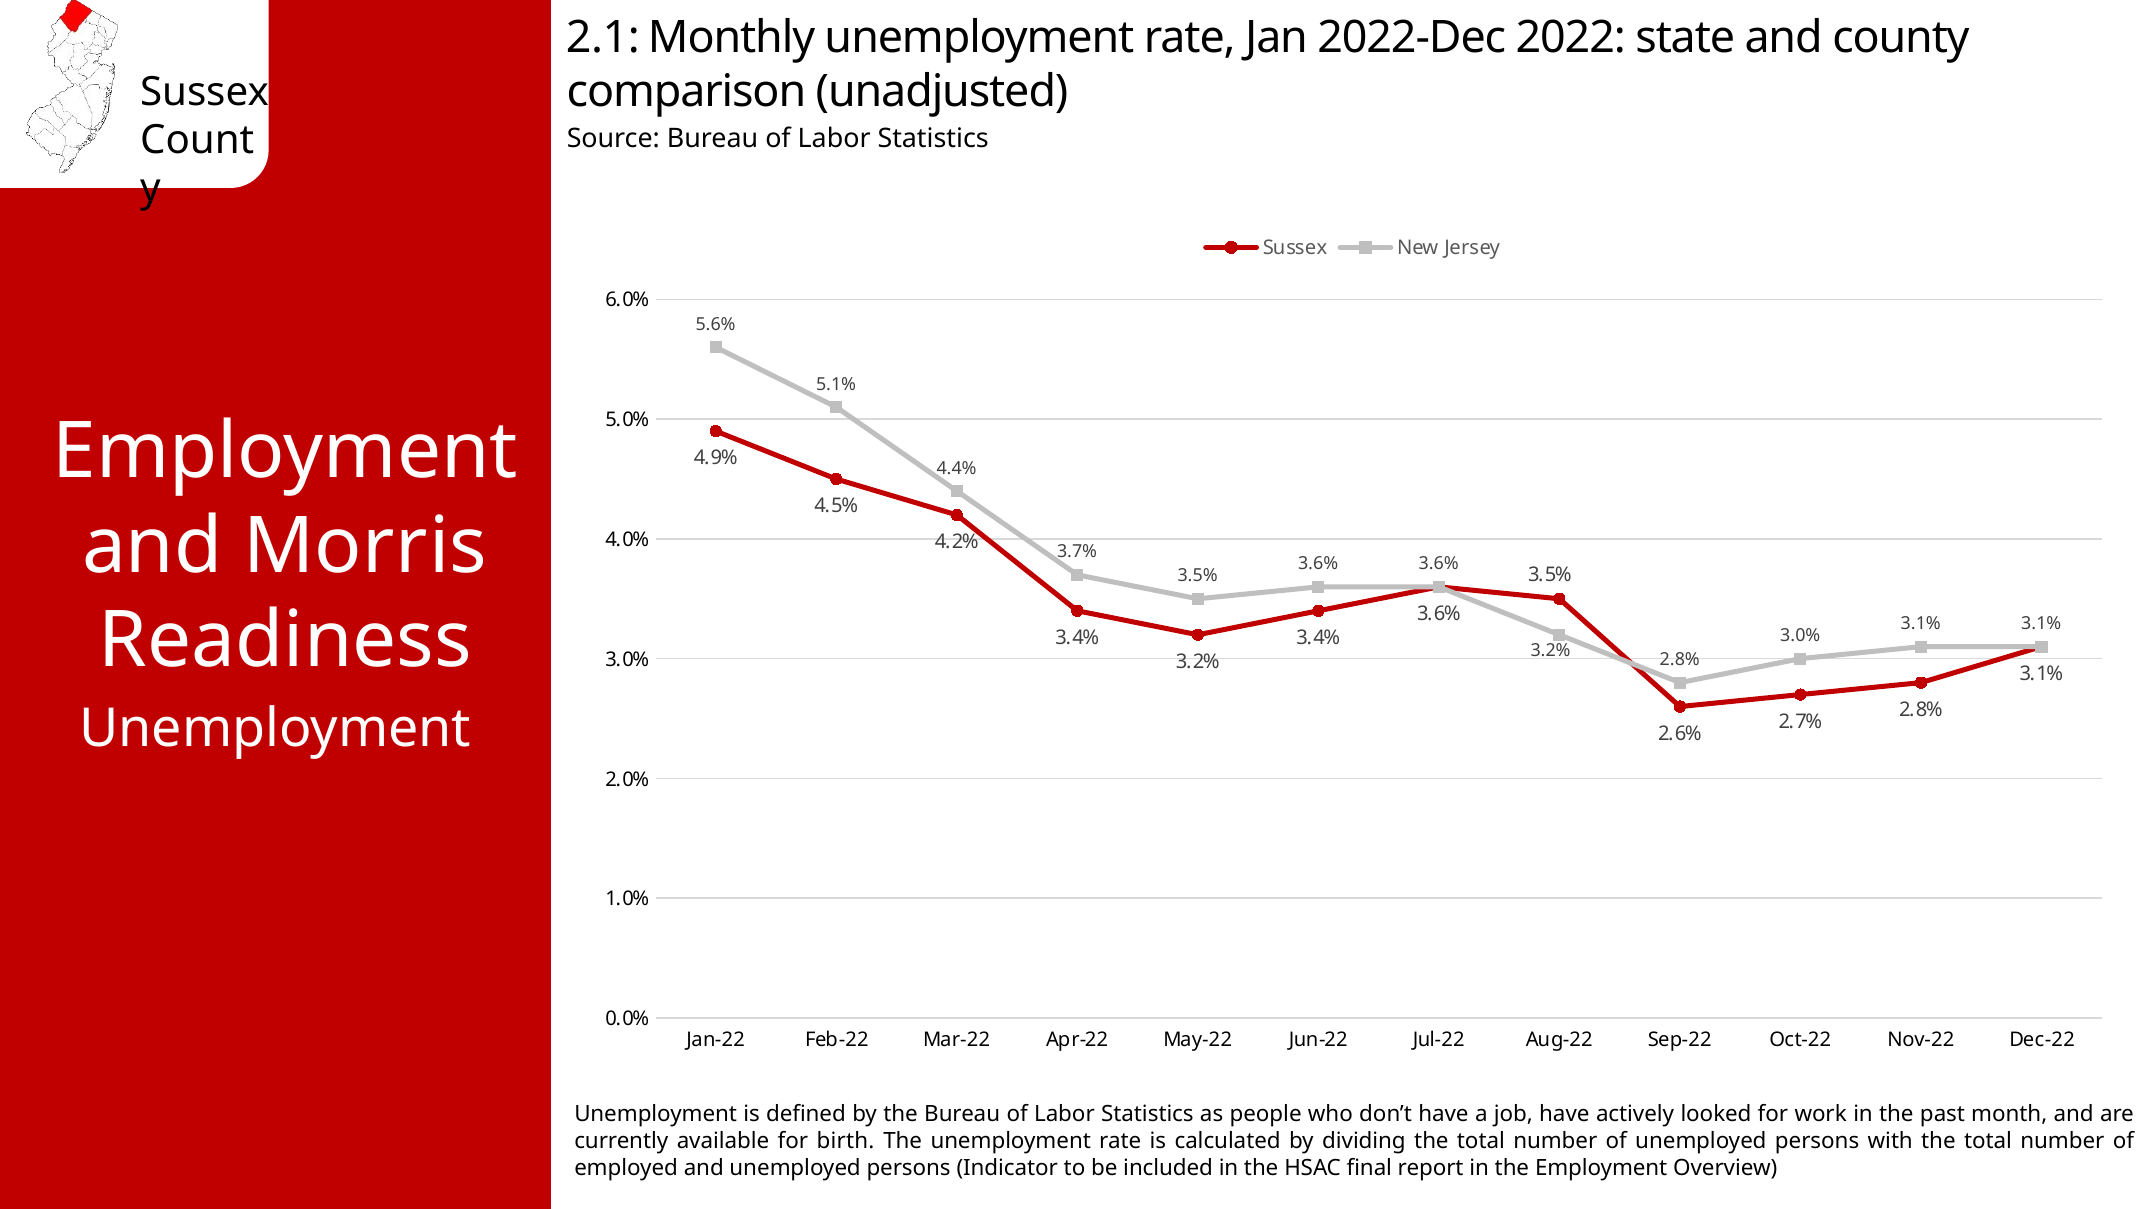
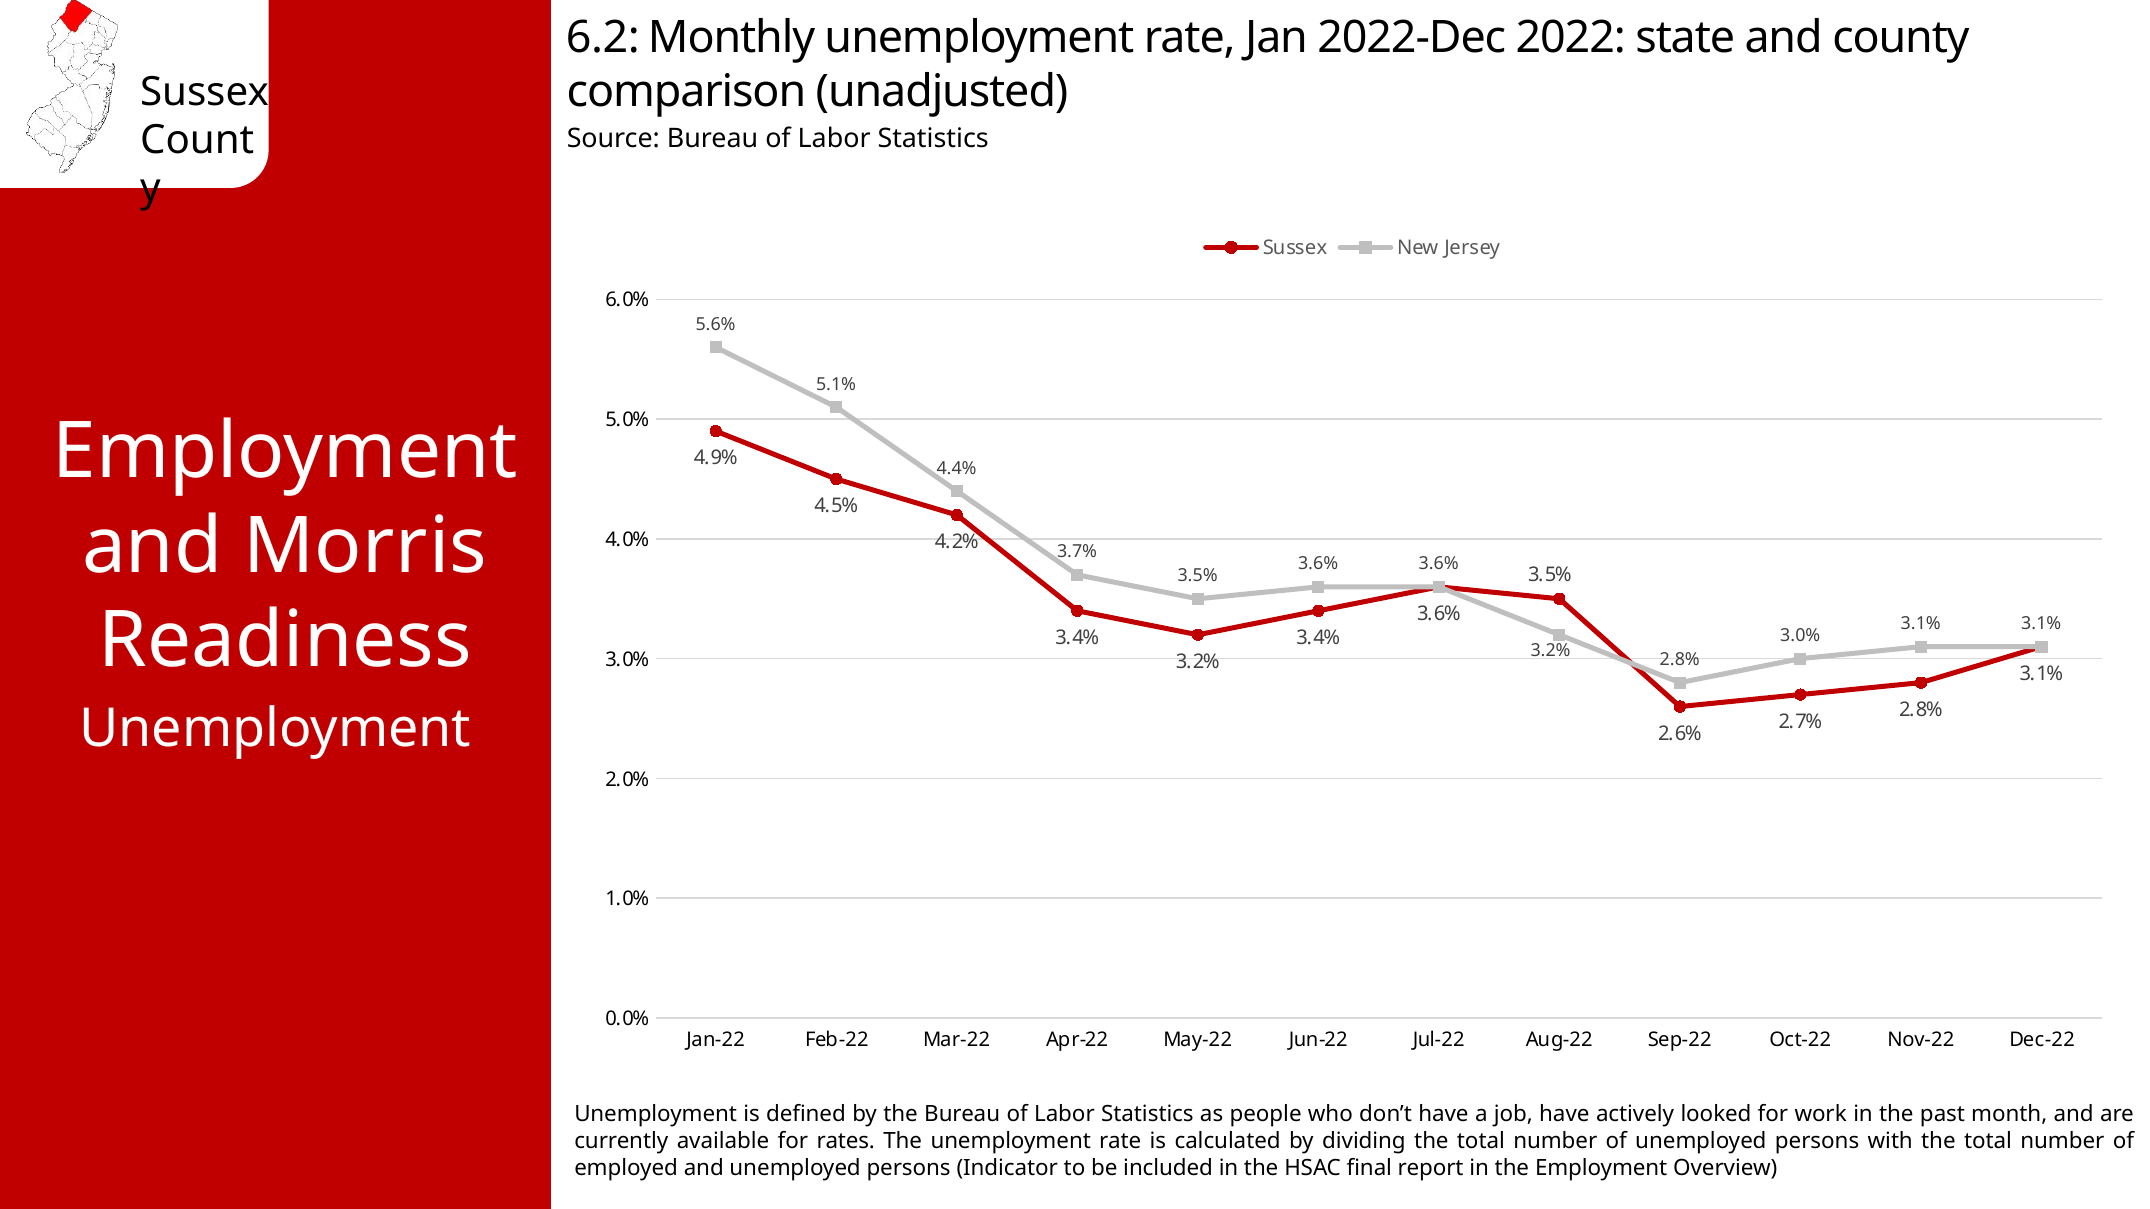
2.1: 2.1 -> 6.2 (603, 38)
birth: birth -> rates (846, 1142)
